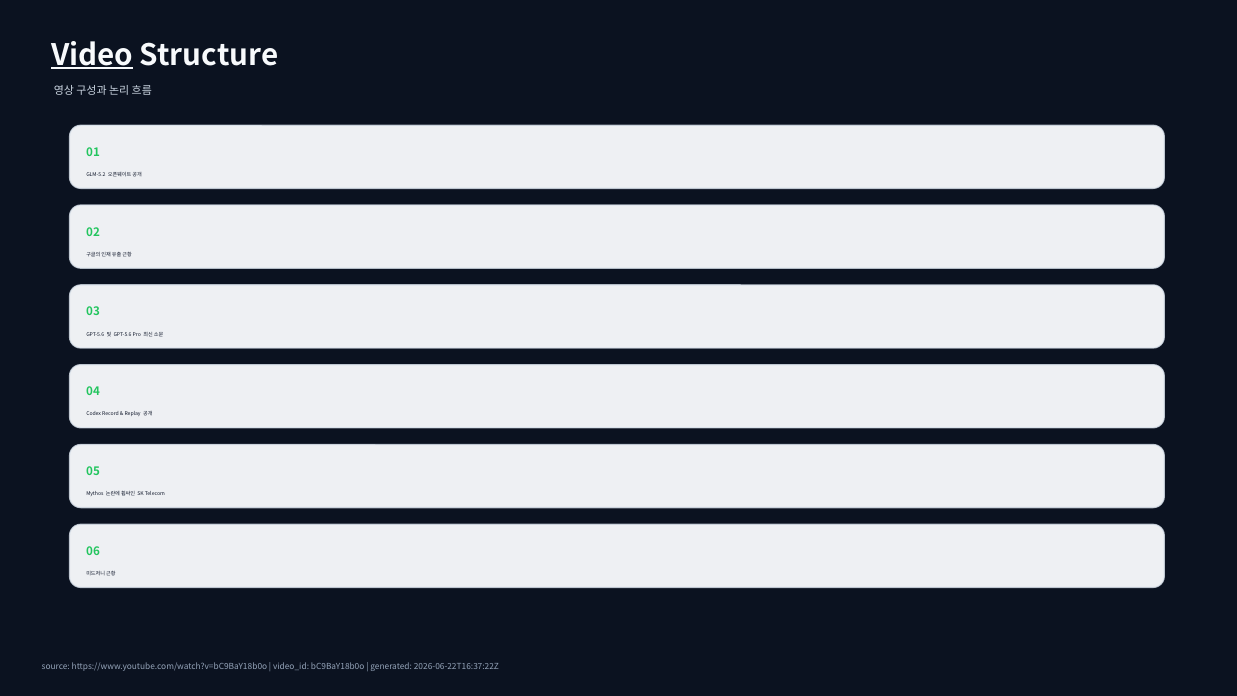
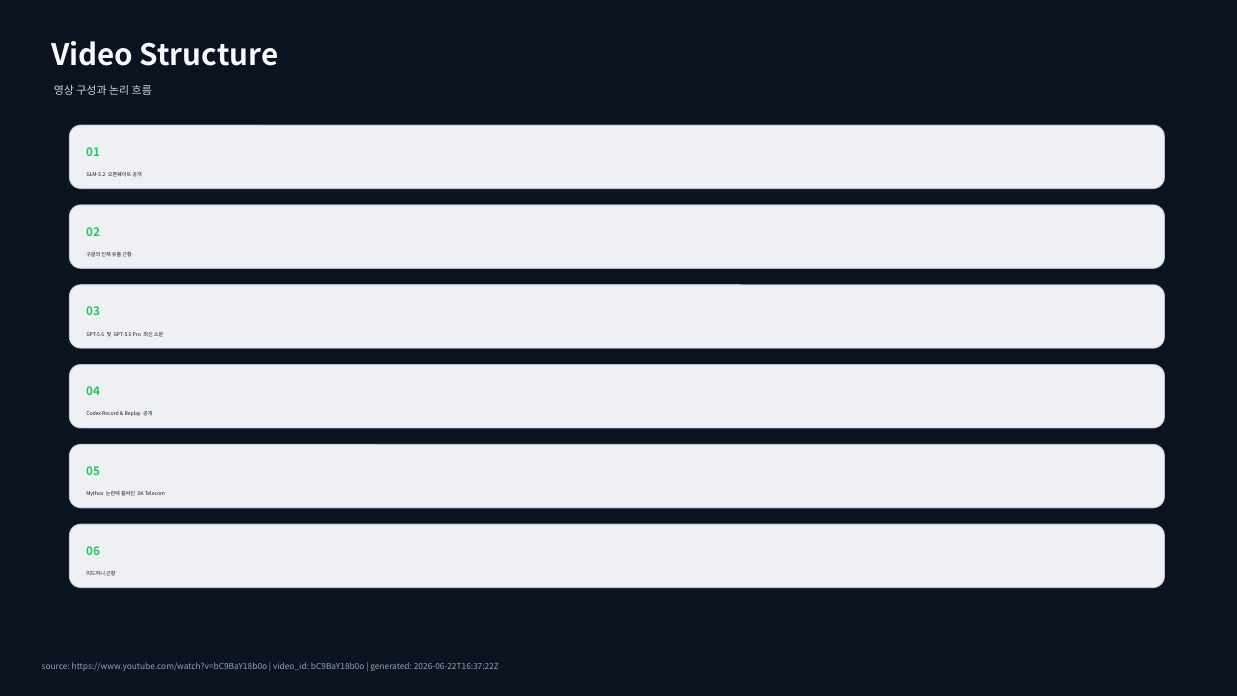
Video underline: present -> none (92, 55)
